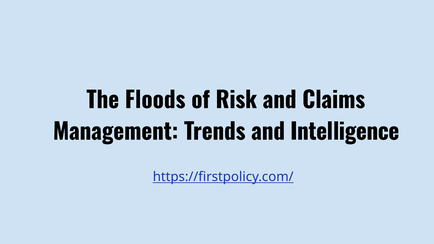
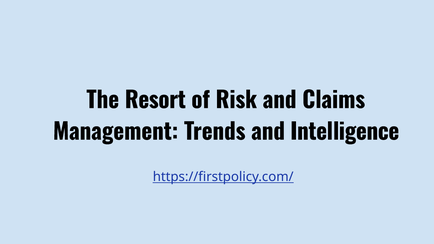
Floods: Floods -> Resort (155, 101)
